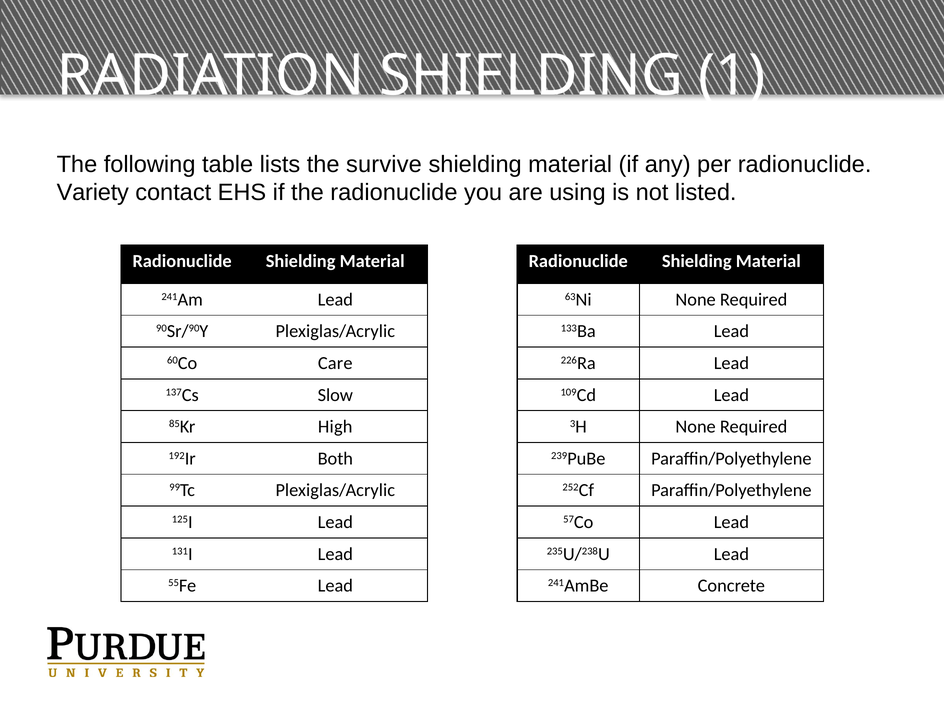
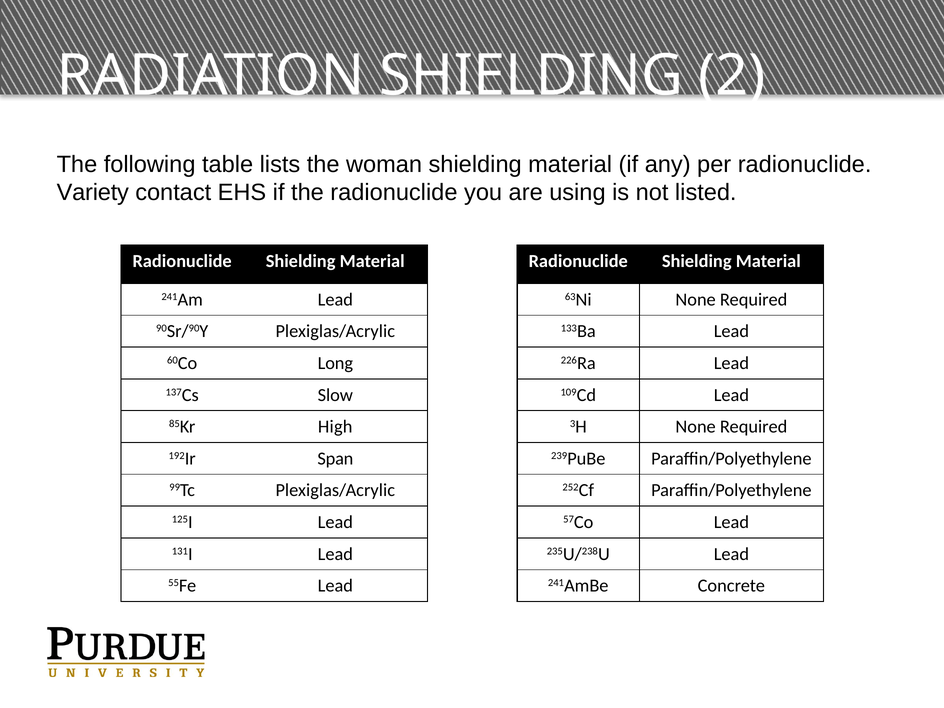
1: 1 -> 2 (732, 76)
survive: survive -> woman (384, 164)
Care: Care -> Long (335, 363)
Both: Both -> Span (335, 459)
